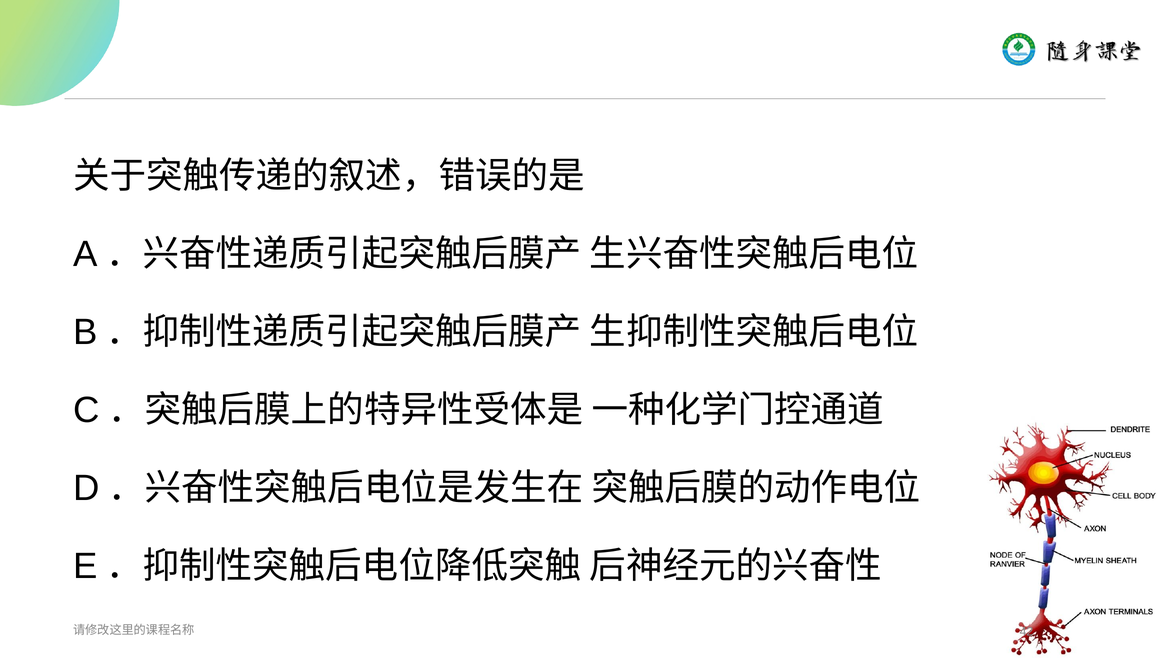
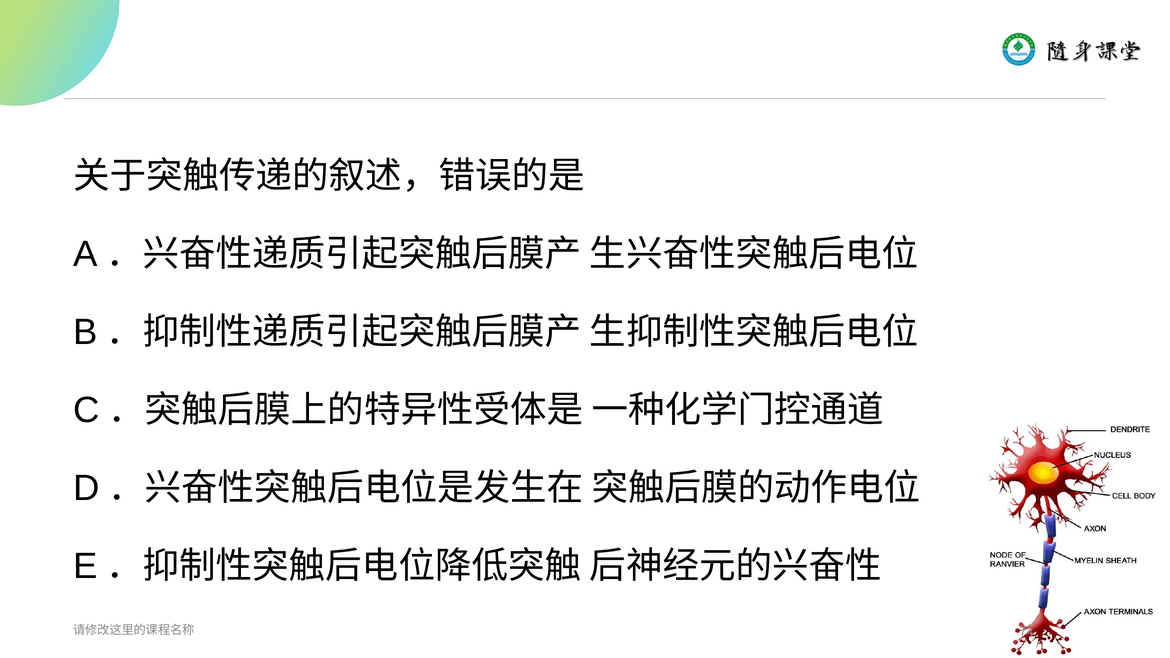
42: 42 -> 74 (1026, 632)
